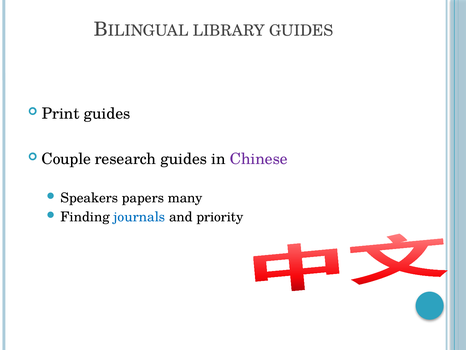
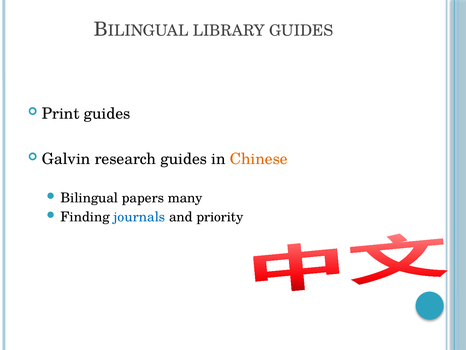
Couple: Couple -> Galvin (66, 159)
Chinese colour: purple -> orange (259, 159)
Speakers: Speakers -> Bilingual (89, 198)
